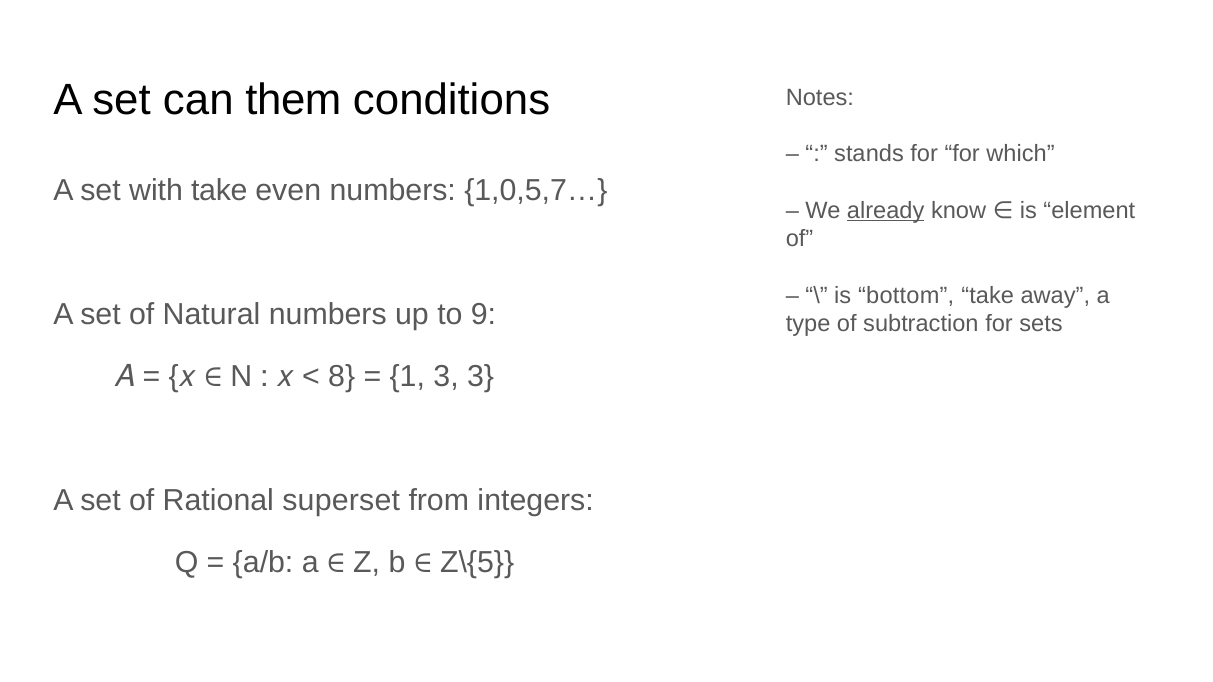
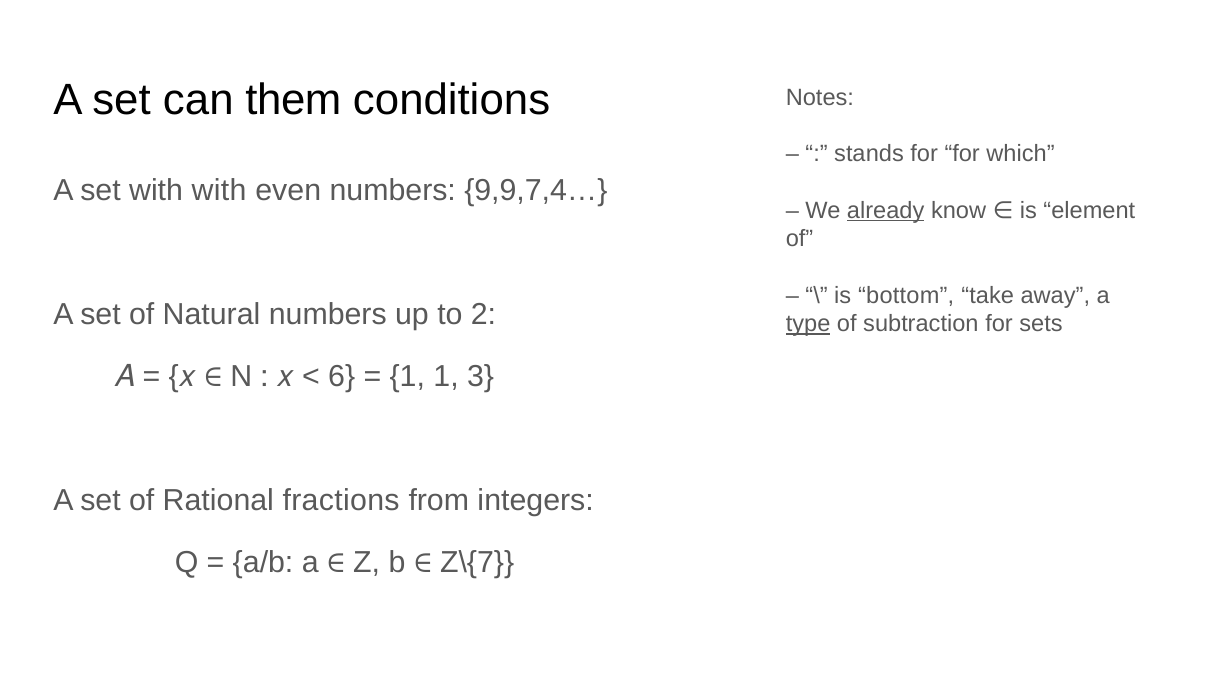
with take: take -> with (219, 191)
1,0,5,7…: 1,0,5,7… -> 9,9,7,4… (536, 191)
9: 9 -> 2 (483, 315)
type underline: none -> present (808, 324)
8: 8 -> 6 (342, 377)
1 3: 3 -> 1 (446, 377)
superset: superset -> fractions (341, 501)
Z\{5: Z\{5 -> Z\{7 (477, 563)
